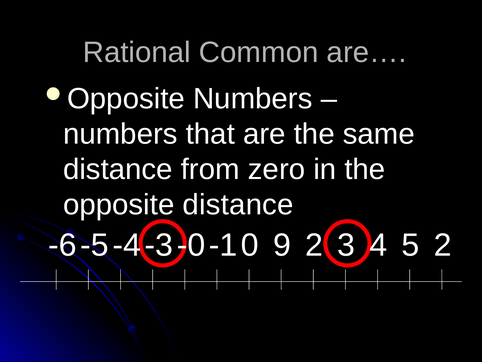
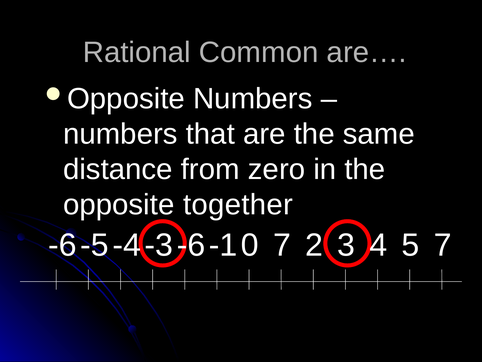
opposite distance: distance -> together (238, 204)
-0: -0 -> -6 (191, 245)
0 9: 9 -> 7 (282, 245)
5 2: 2 -> 7 (443, 245)
